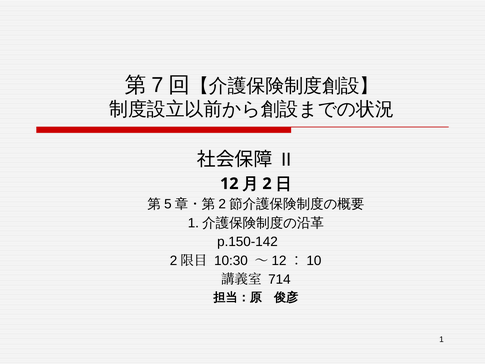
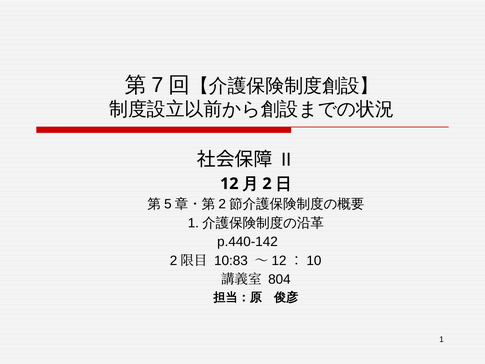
p.150-142: p.150-142 -> p.440-142 (247, 242)
10:30: 10:30 -> 10:83 (231, 260)
714: 714 -> 804 (279, 279)
